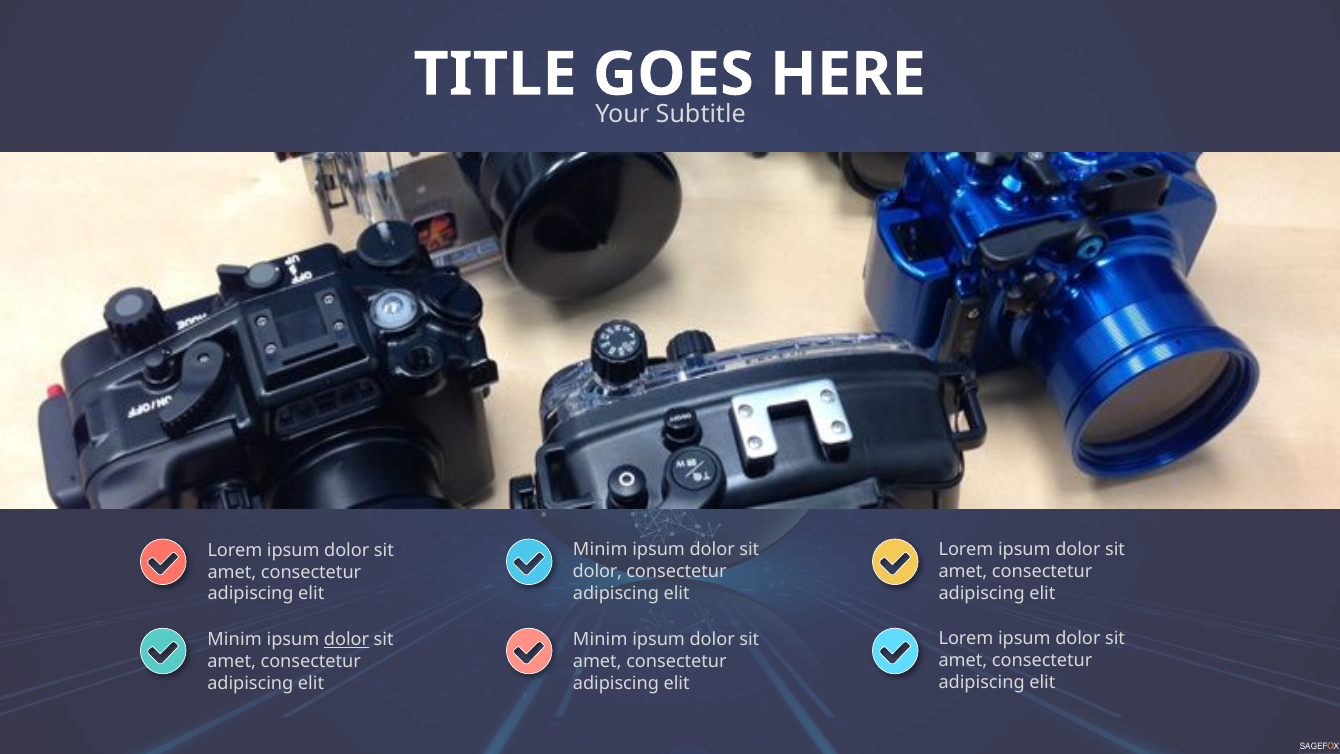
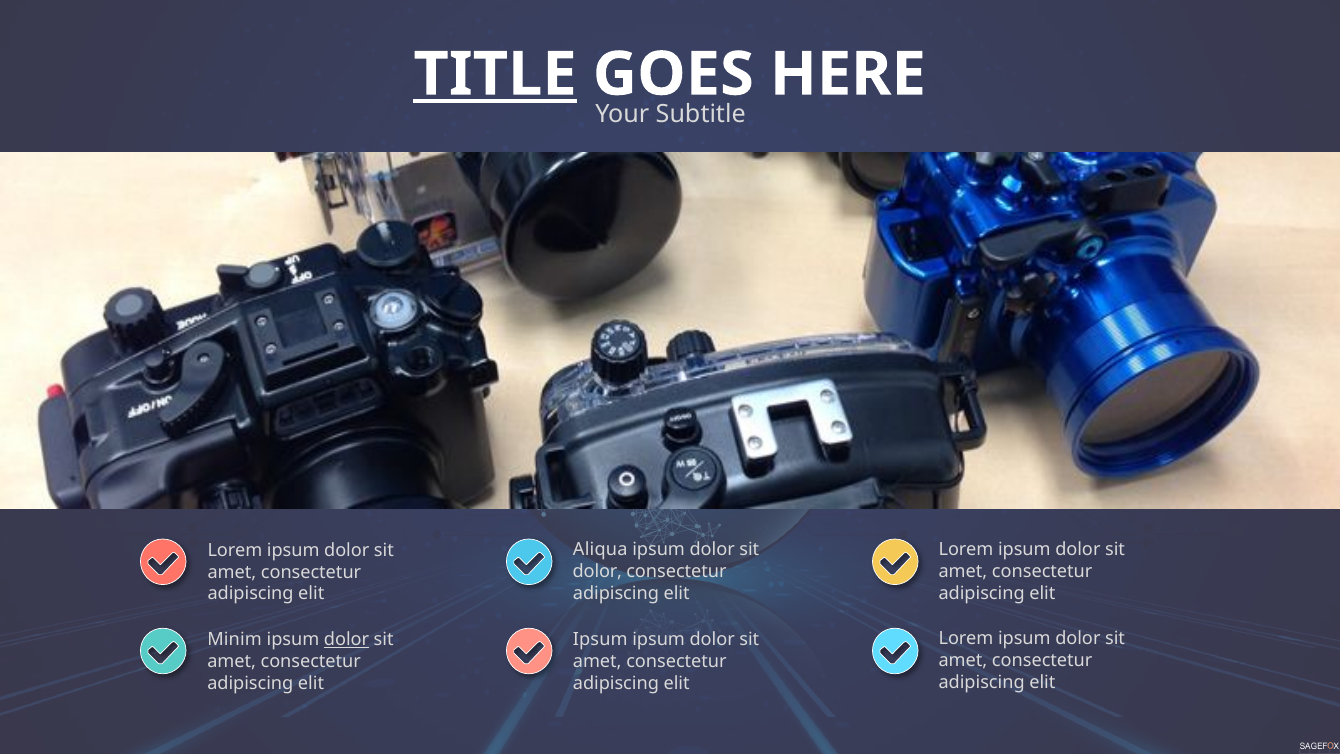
TITLE underline: none -> present (495, 74)
Minim: Minim -> Aliqua (600, 550)
Minim: Minim -> Ipsum (600, 639)
